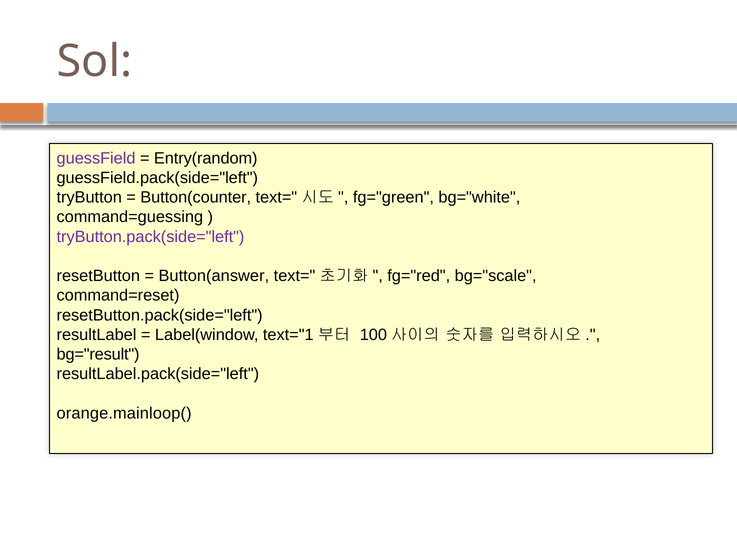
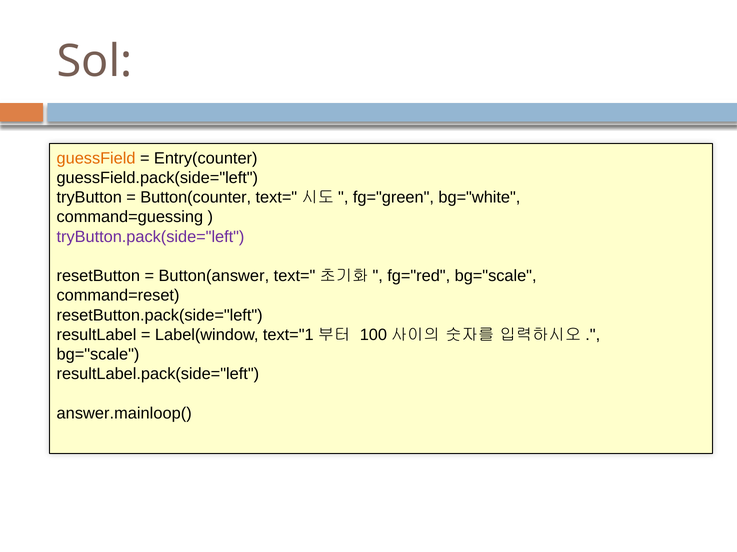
guessField colour: purple -> orange (96, 158)
Entry(random: Entry(random -> Entry(counter (206, 158)
bg="result: bg="result -> bg="scale (98, 355)
orange.mainloop(: orange.mainloop( -> answer.mainloop( (124, 414)
